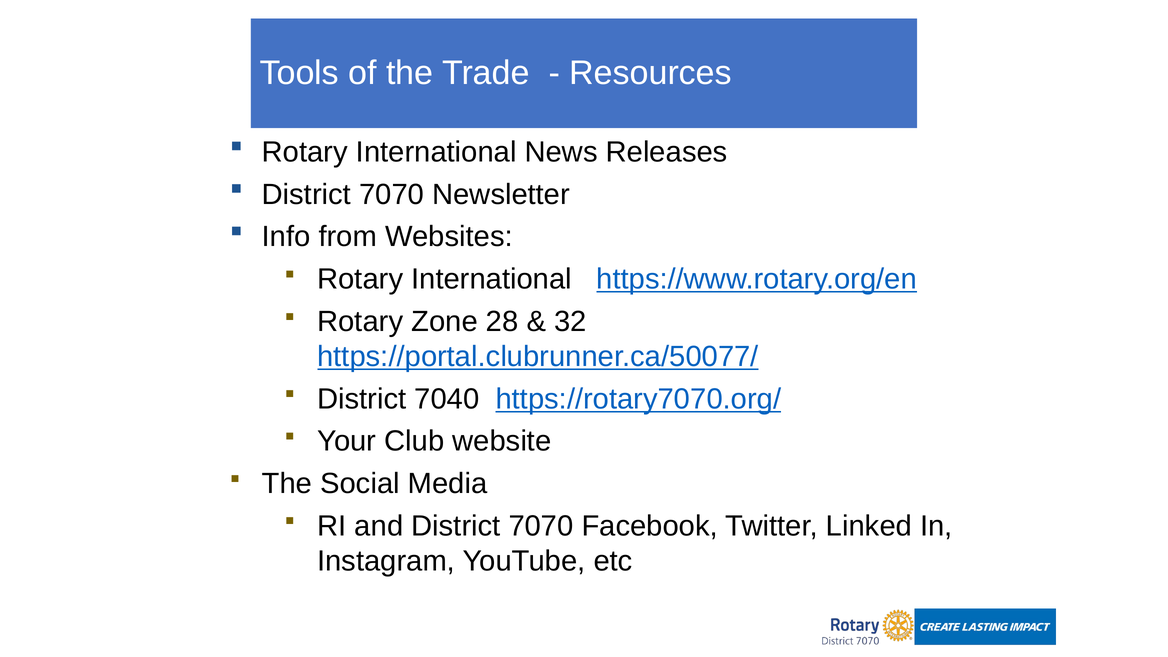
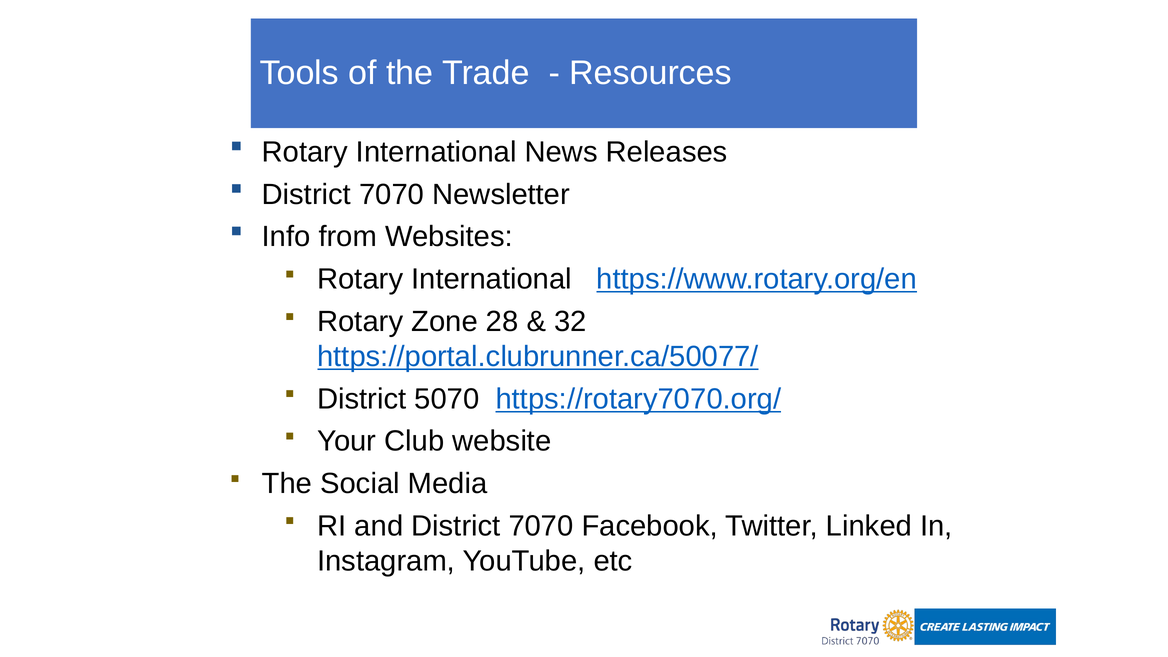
7040: 7040 -> 5070 (447, 399)
